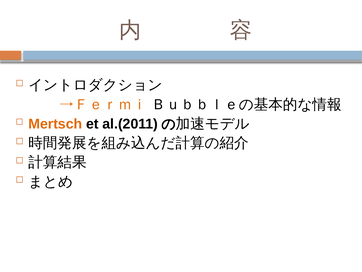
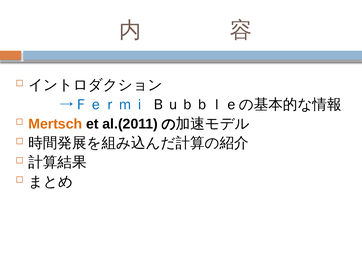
→Ｆｅｒｍｉ colour: orange -> blue (103, 104)
